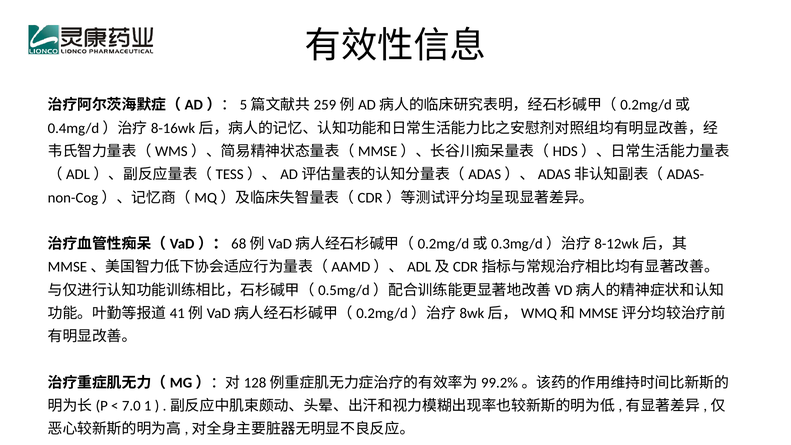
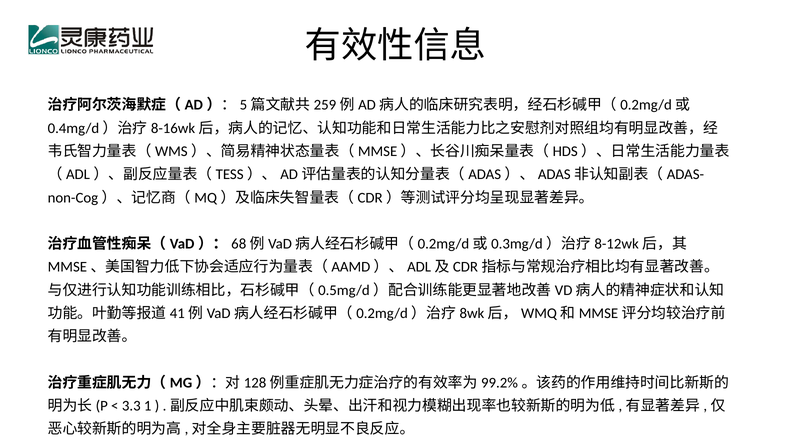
7.0: 7.0 -> 3.3 (131, 406)
